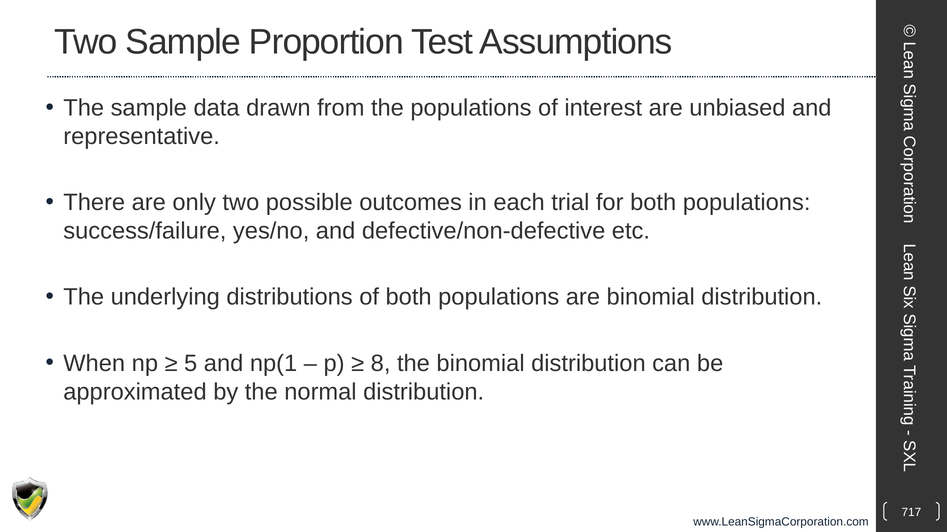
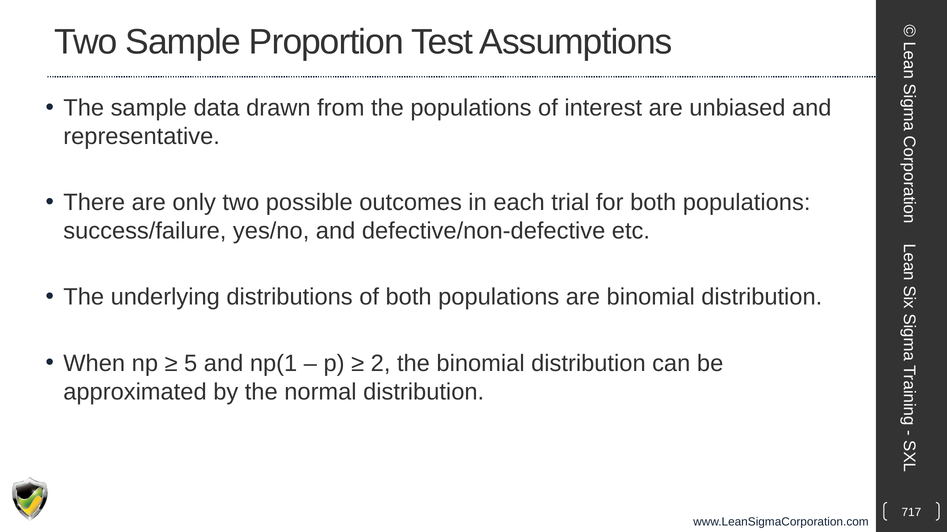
8: 8 -> 2 (381, 364)
